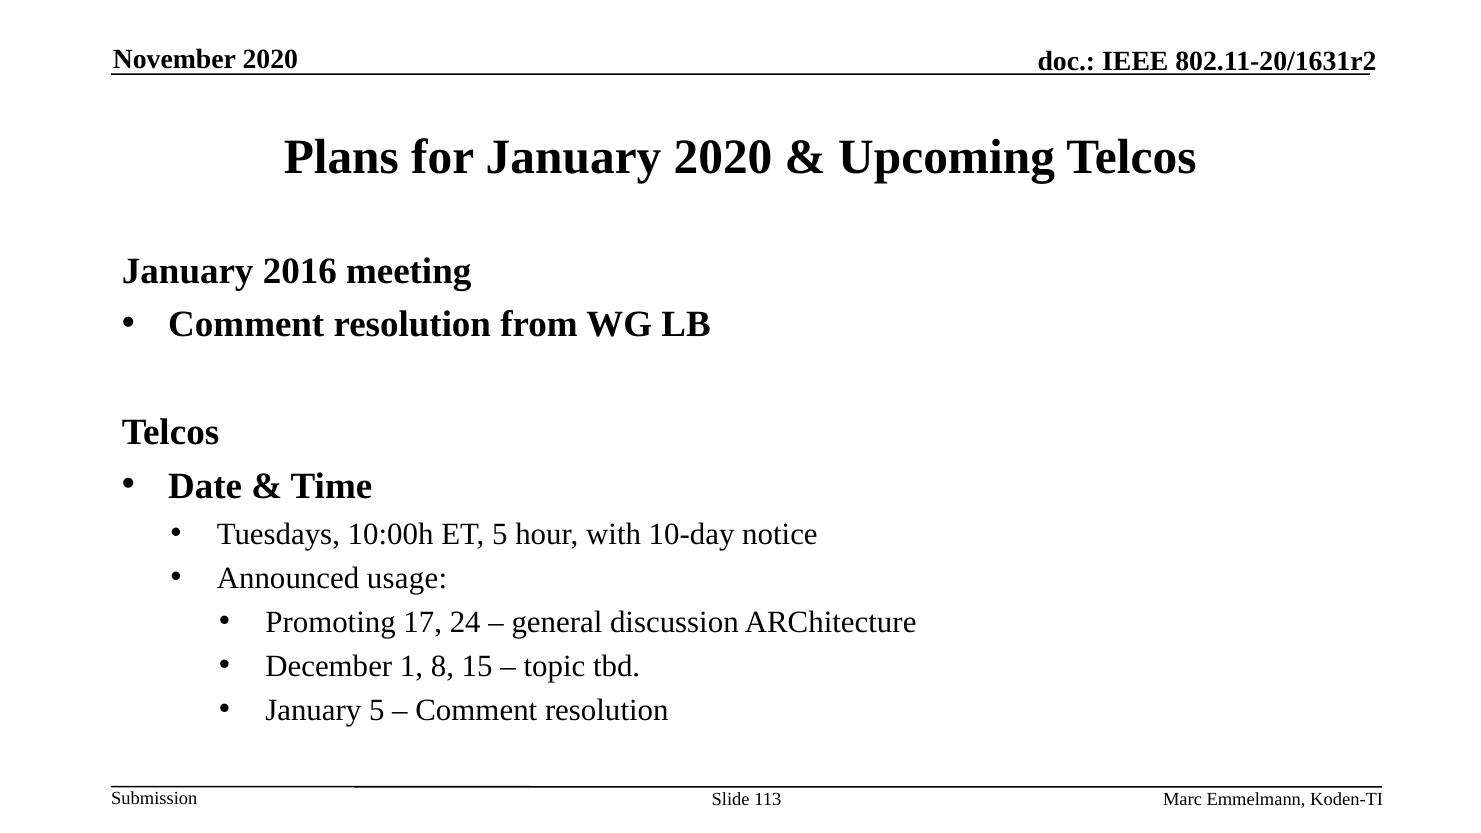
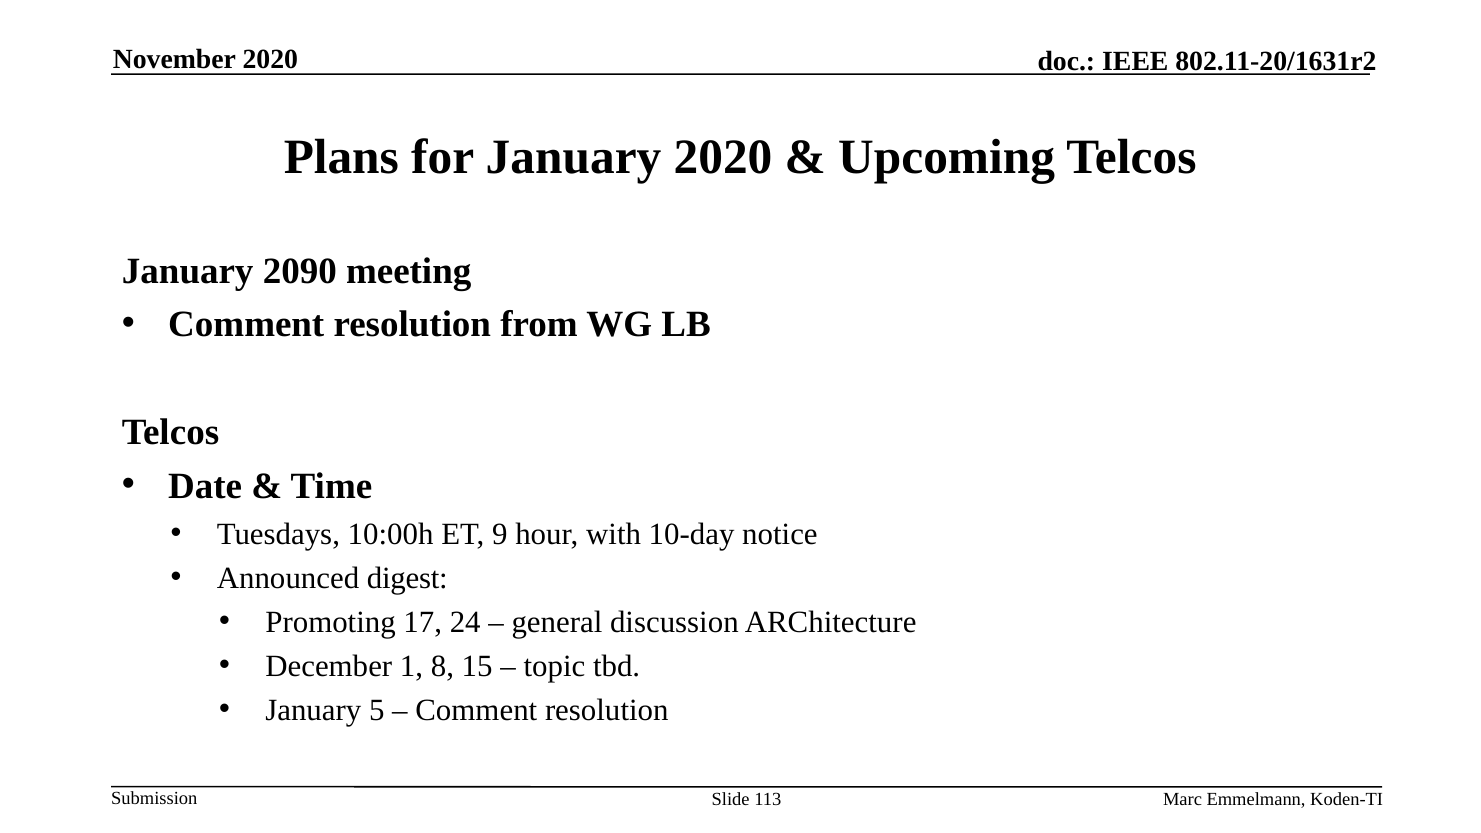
2016: 2016 -> 2090 (300, 271)
ET 5: 5 -> 9 (500, 534)
usage: usage -> digest (407, 579)
